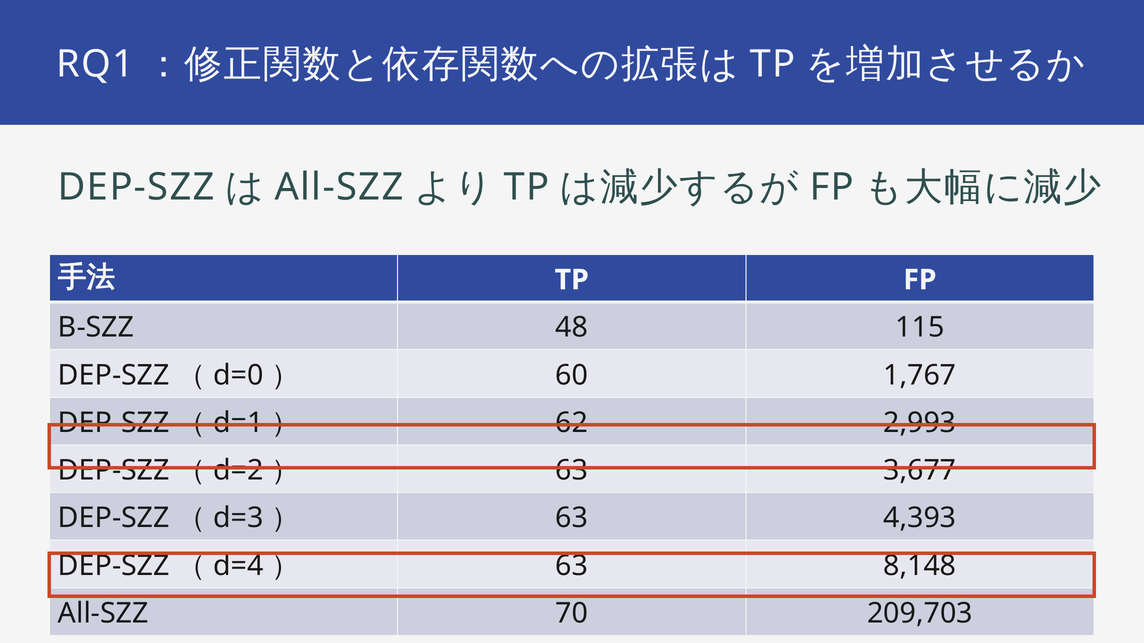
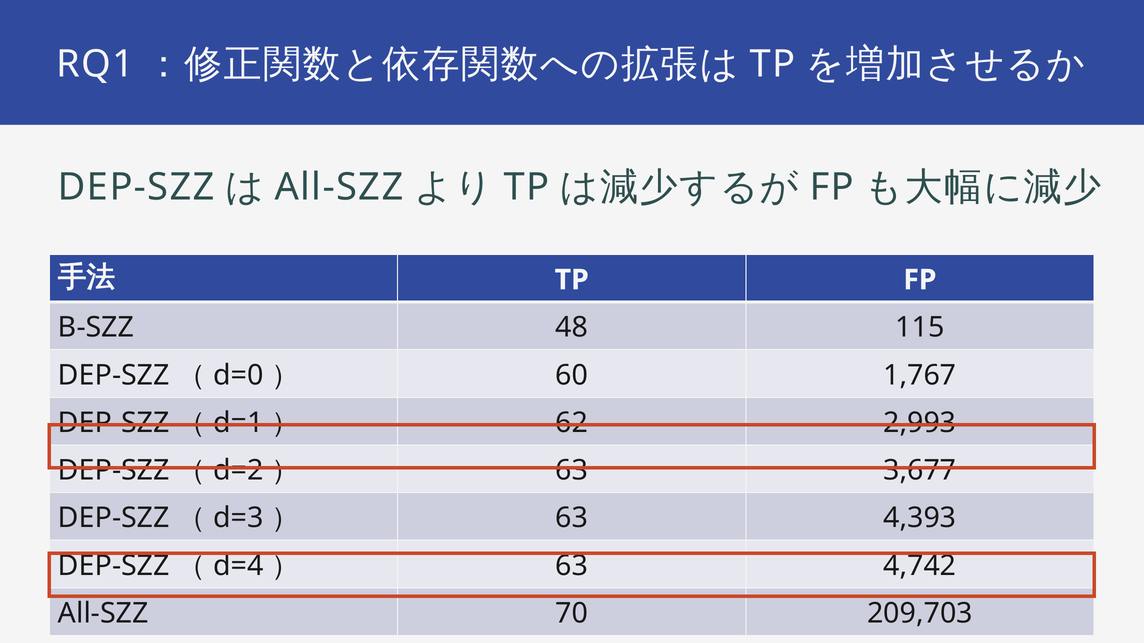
8,148: 8,148 -> 4,742 (920, 566)
